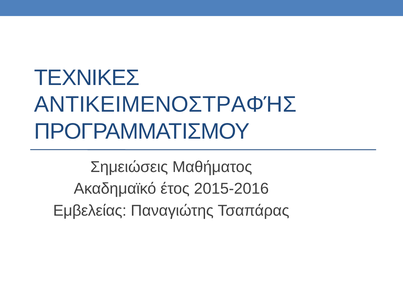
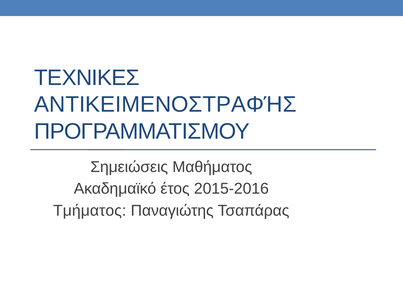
Εμβελείας: Εμβελείας -> Τμήματος (90, 211)
